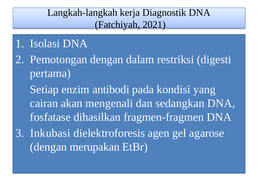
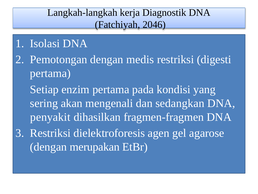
2021: 2021 -> 2046 (154, 25)
dalam: dalam -> medis (140, 59)
enzim antibodi: antibodi -> pertama (111, 89)
cairan: cairan -> sering (44, 103)
fosfatase: fosfatase -> penyakit (50, 117)
3 Inkubasi: Inkubasi -> Restriksi (50, 133)
